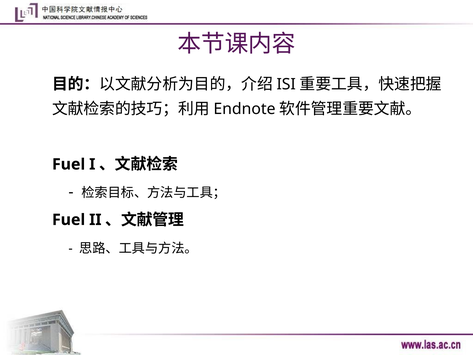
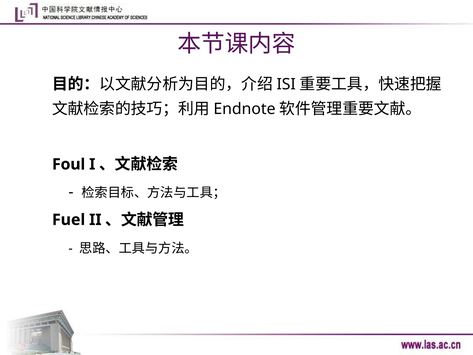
Fuel: Fuel -> Foul (69, 164)
